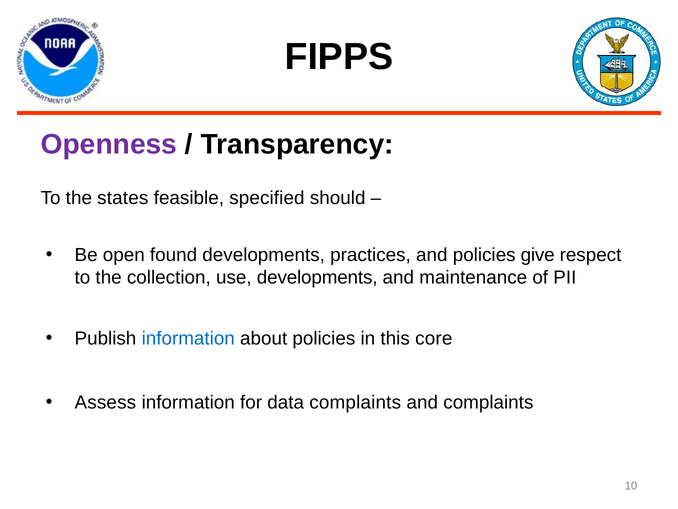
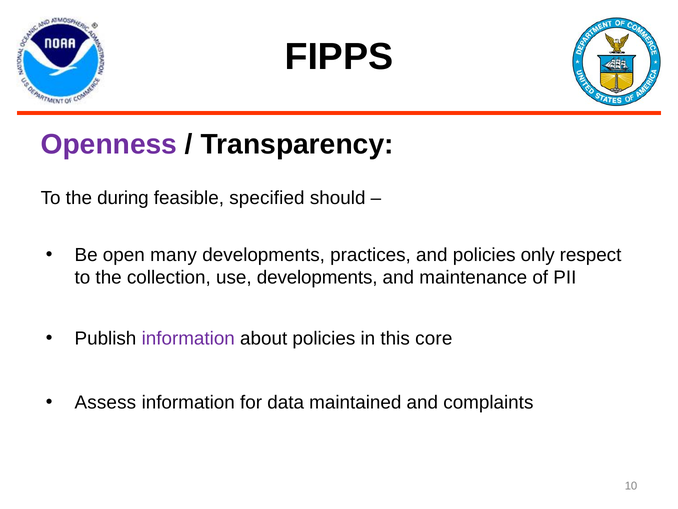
states: states -> during (123, 198)
found: found -> many (173, 255)
give: give -> only (538, 255)
information colour: blue -> purple (188, 338)
data complaints: complaints -> maintained (355, 402)
